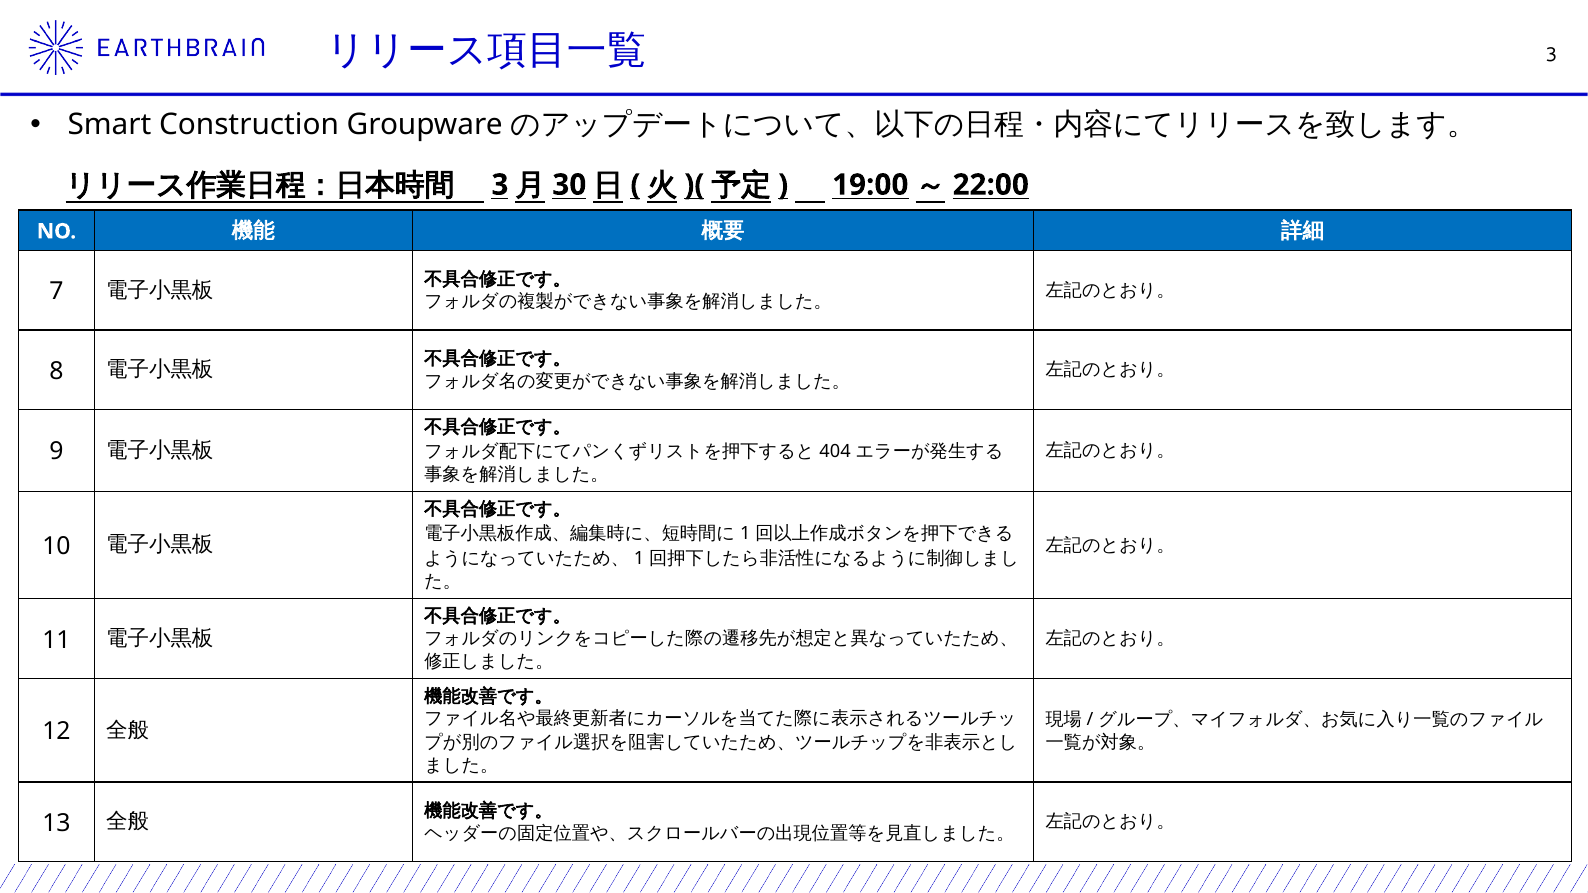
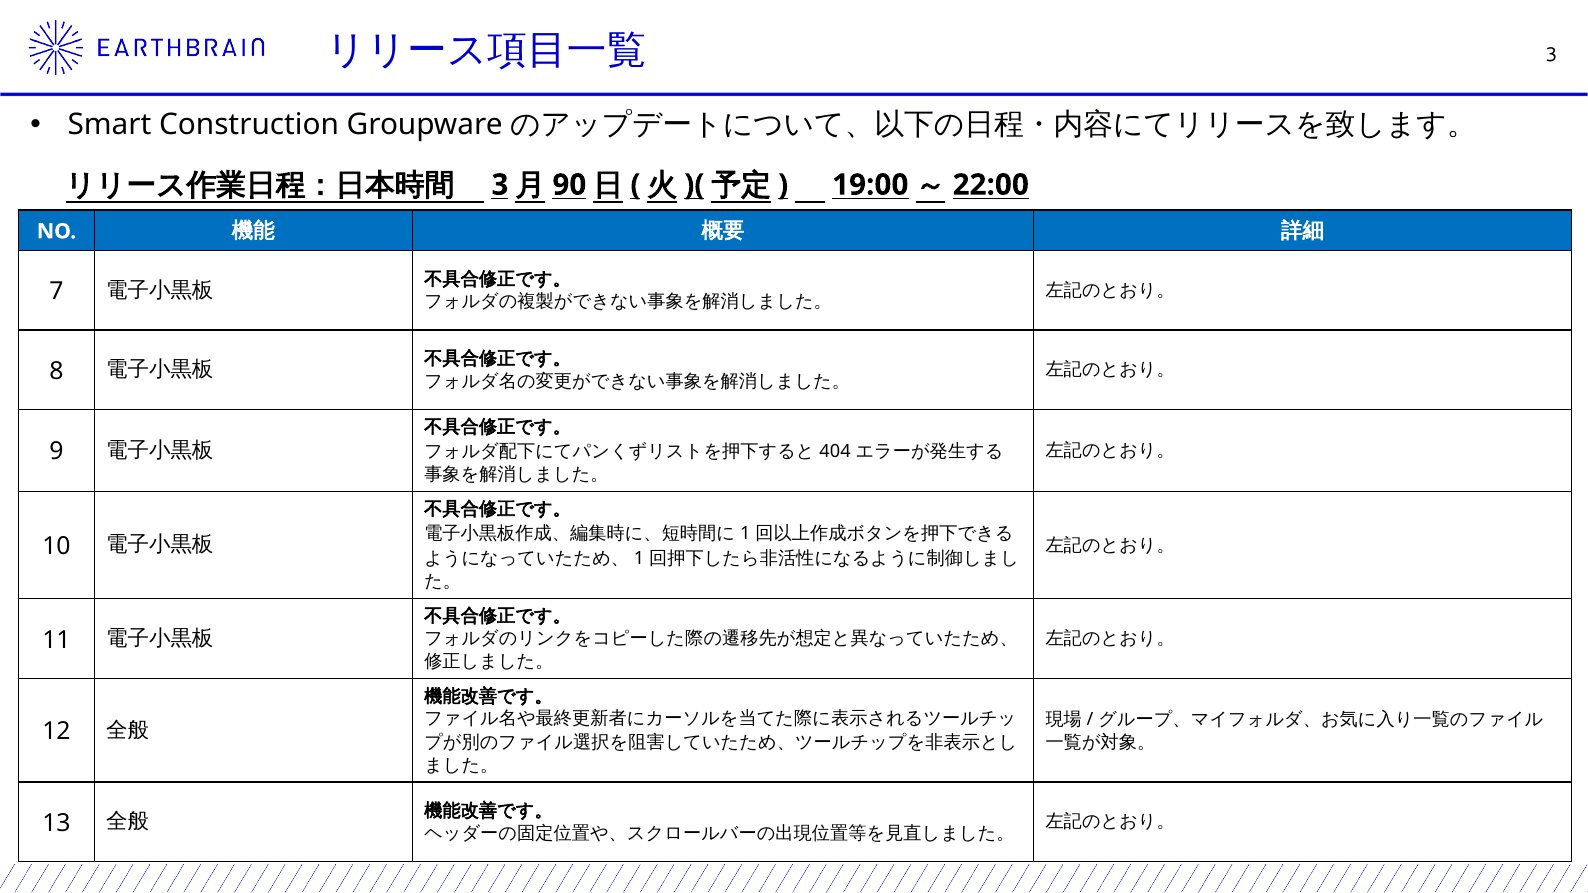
30: 30 -> 90 (569, 185)
